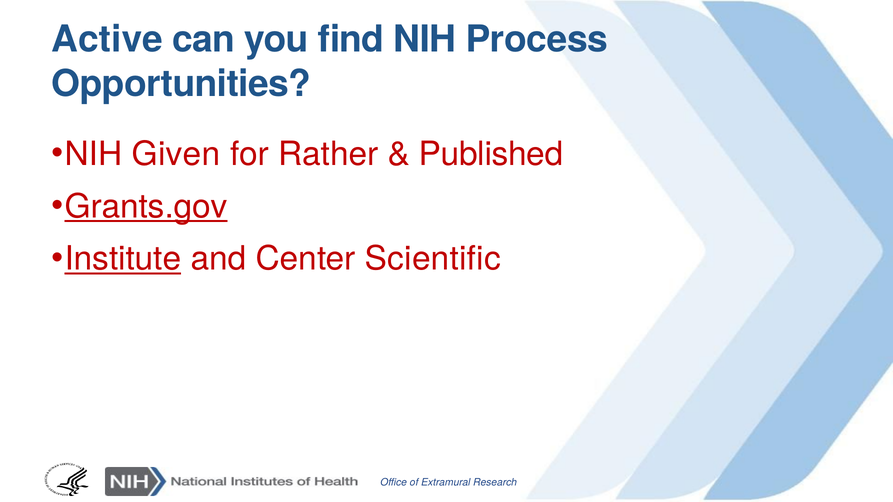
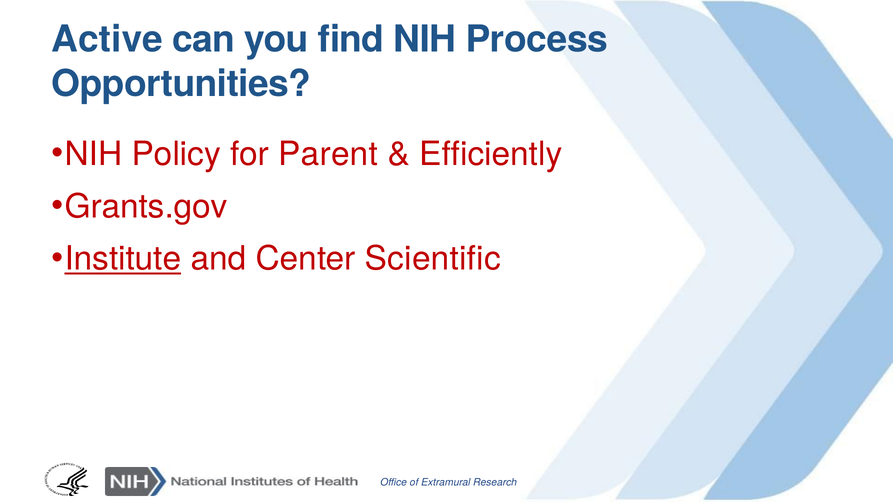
Given: Given -> Policy (176, 154)
Rather: Rather -> Parent (328, 154)
Published: Published -> Efficiently (491, 154)
Grants.gov underline: present -> none (146, 207)
